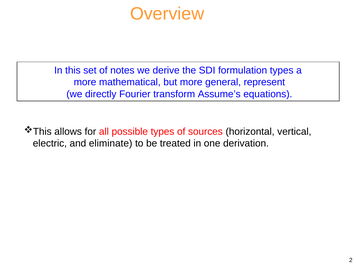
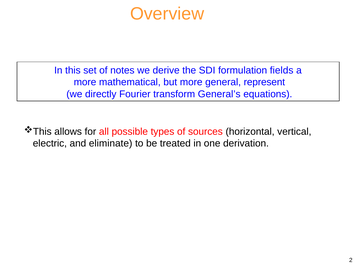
formulation types: types -> fields (282, 70)
Assume’s: Assume’s -> General’s (219, 94)
